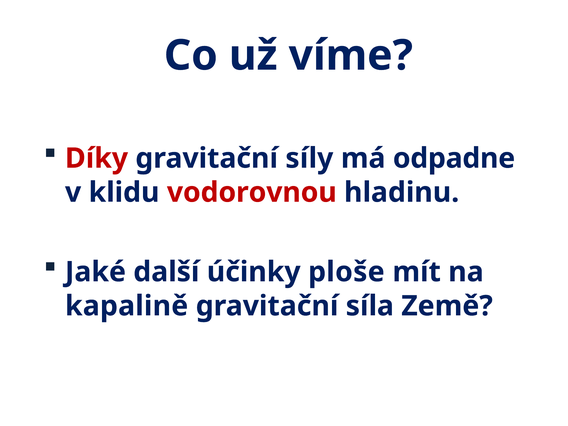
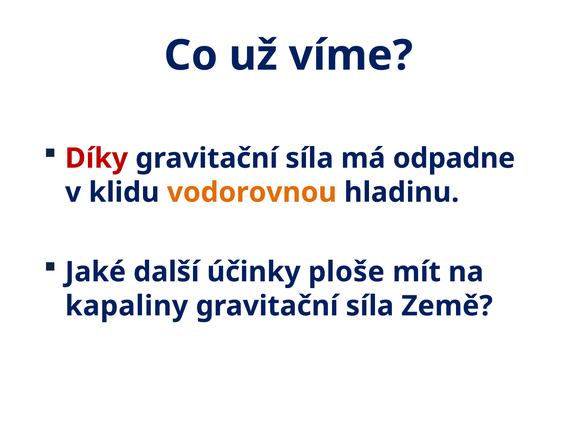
síly: síly -> síla (309, 158)
vodorovnou colour: red -> orange (252, 192)
kapalině: kapalině -> kapaliny (127, 306)
